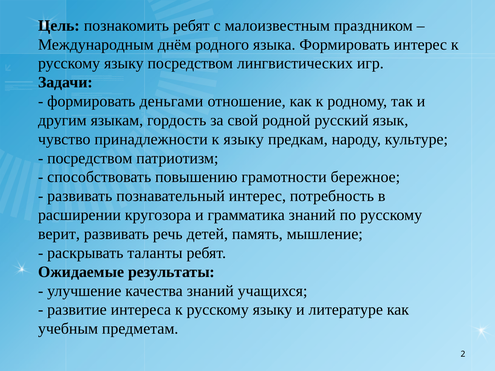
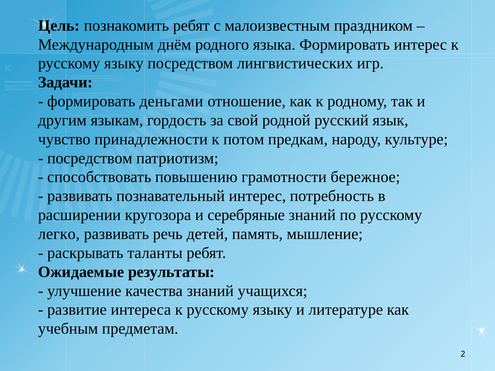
к языку: языку -> потом (244, 139)
грамматика: грамматика -> серебряные (246, 215)
верит: верит -> легко (59, 234)
